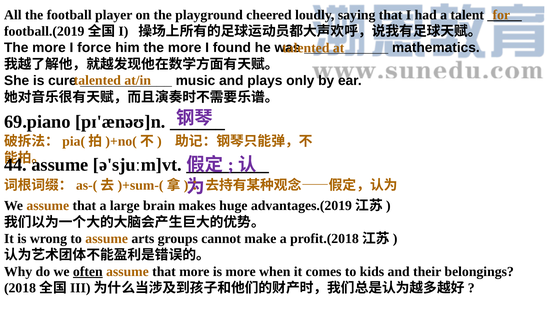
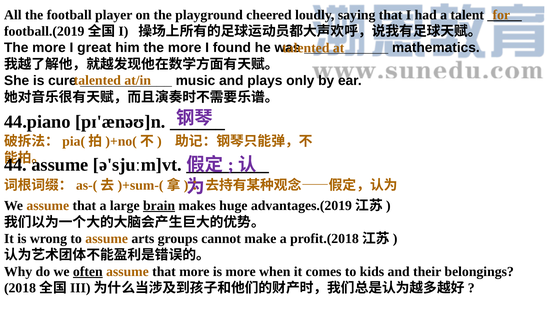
force: force -> great (94, 48)
69.piano: 69.piano -> 44.piano (37, 122)
brain underline: none -> present (159, 206)
